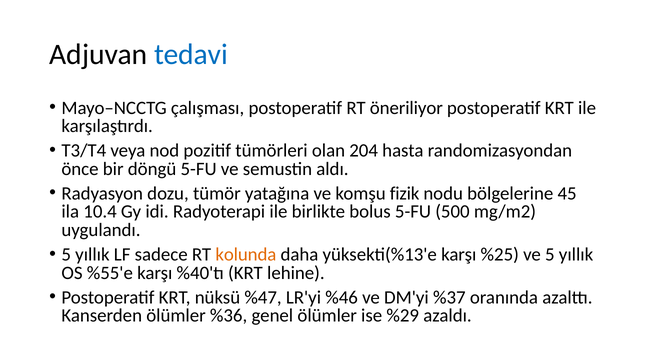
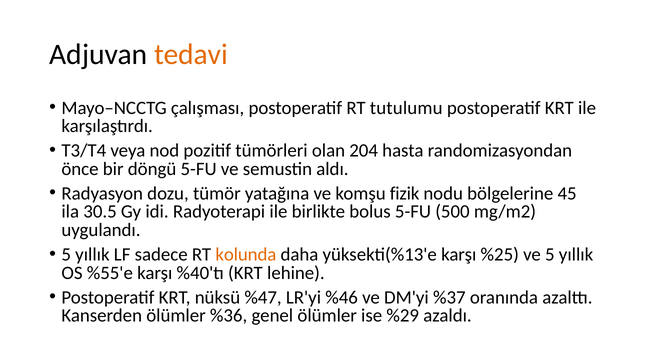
tedavi colour: blue -> orange (191, 54)
öneriliyor: öneriliyor -> tutulumu (406, 108)
10.4: 10.4 -> 30.5 (100, 212)
